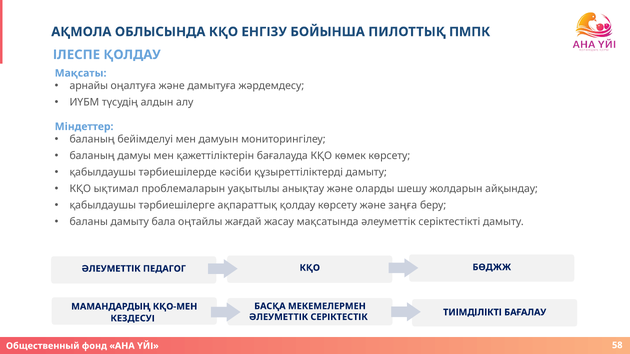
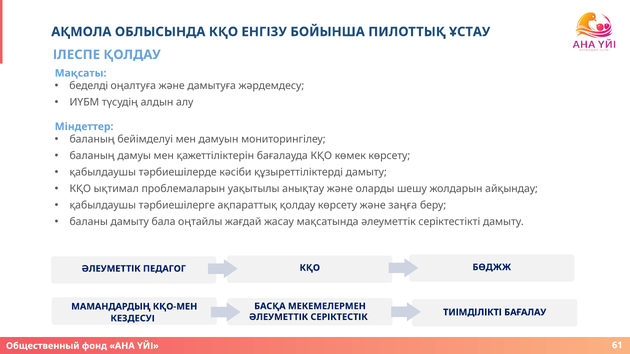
ПМПК: ПМПК -> ҰСТАУ (470, 32)
арнайы: арнайы -> беделді (89, 86)
58: 58 -> 61 (617, 346)
